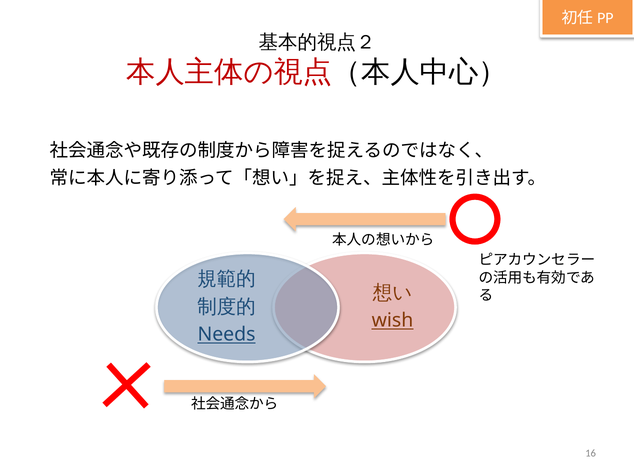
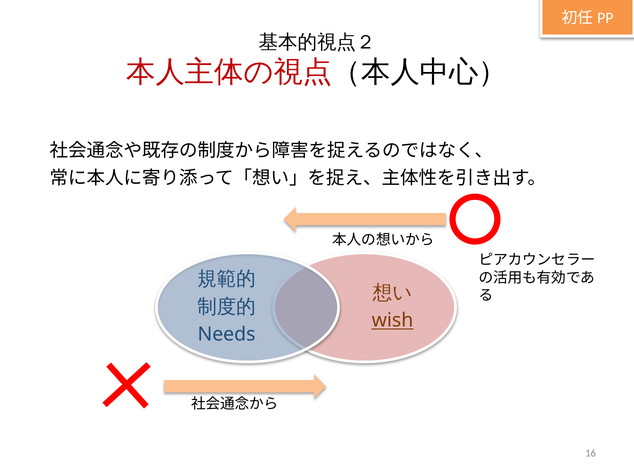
Needs underline: present -> none (226, 335)
